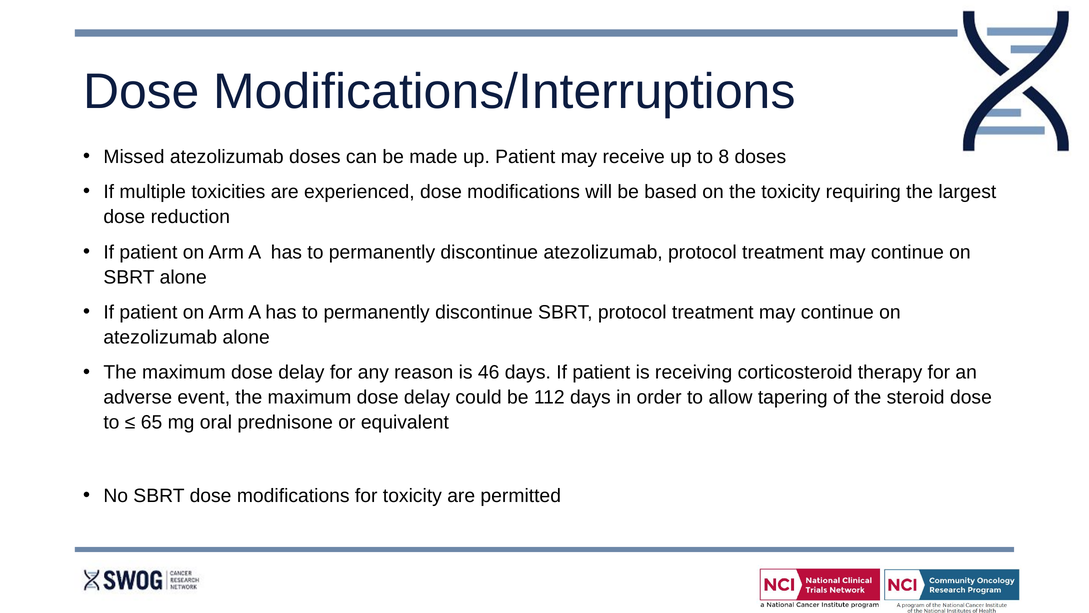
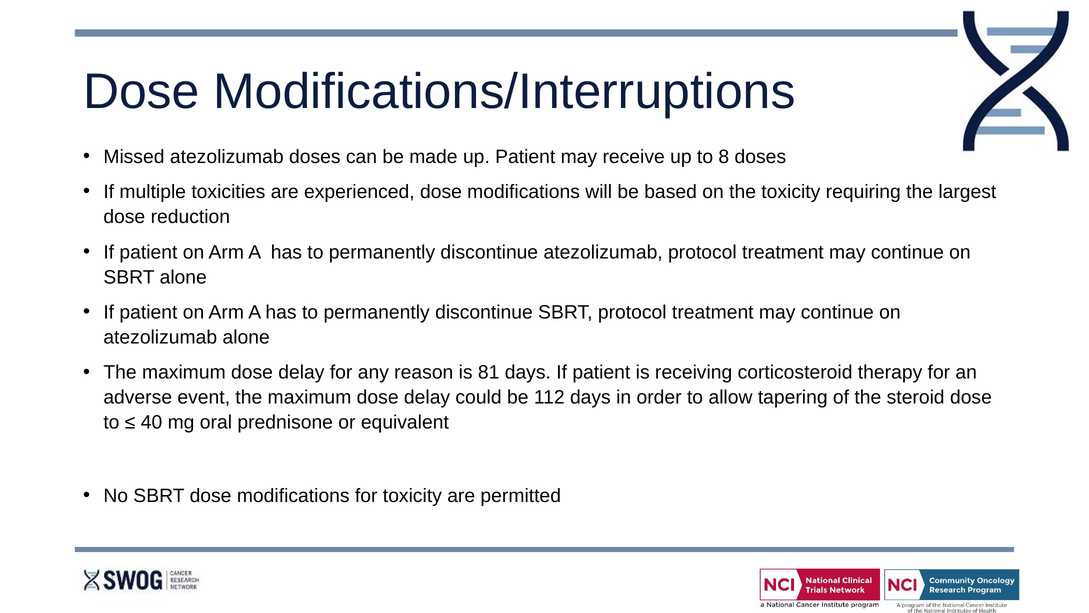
46: 46 -> 81 (489, 372)
65: 65 -> 40 (152, 422)
